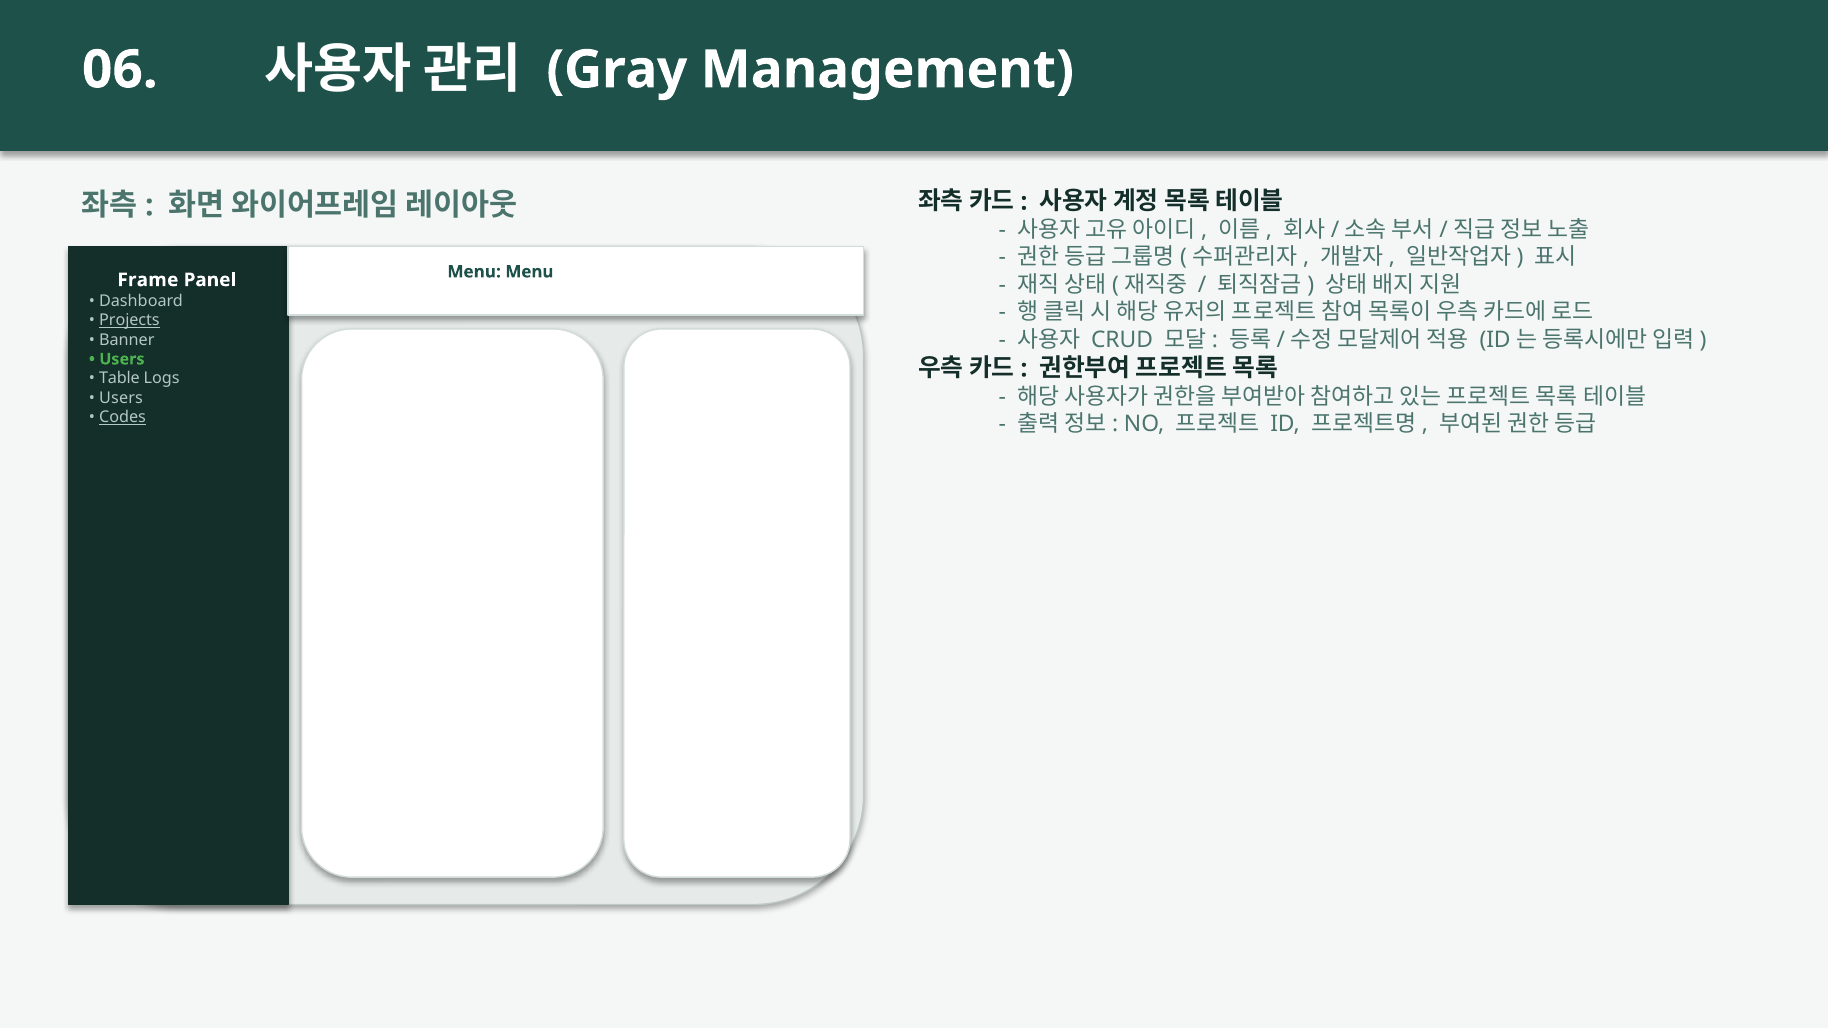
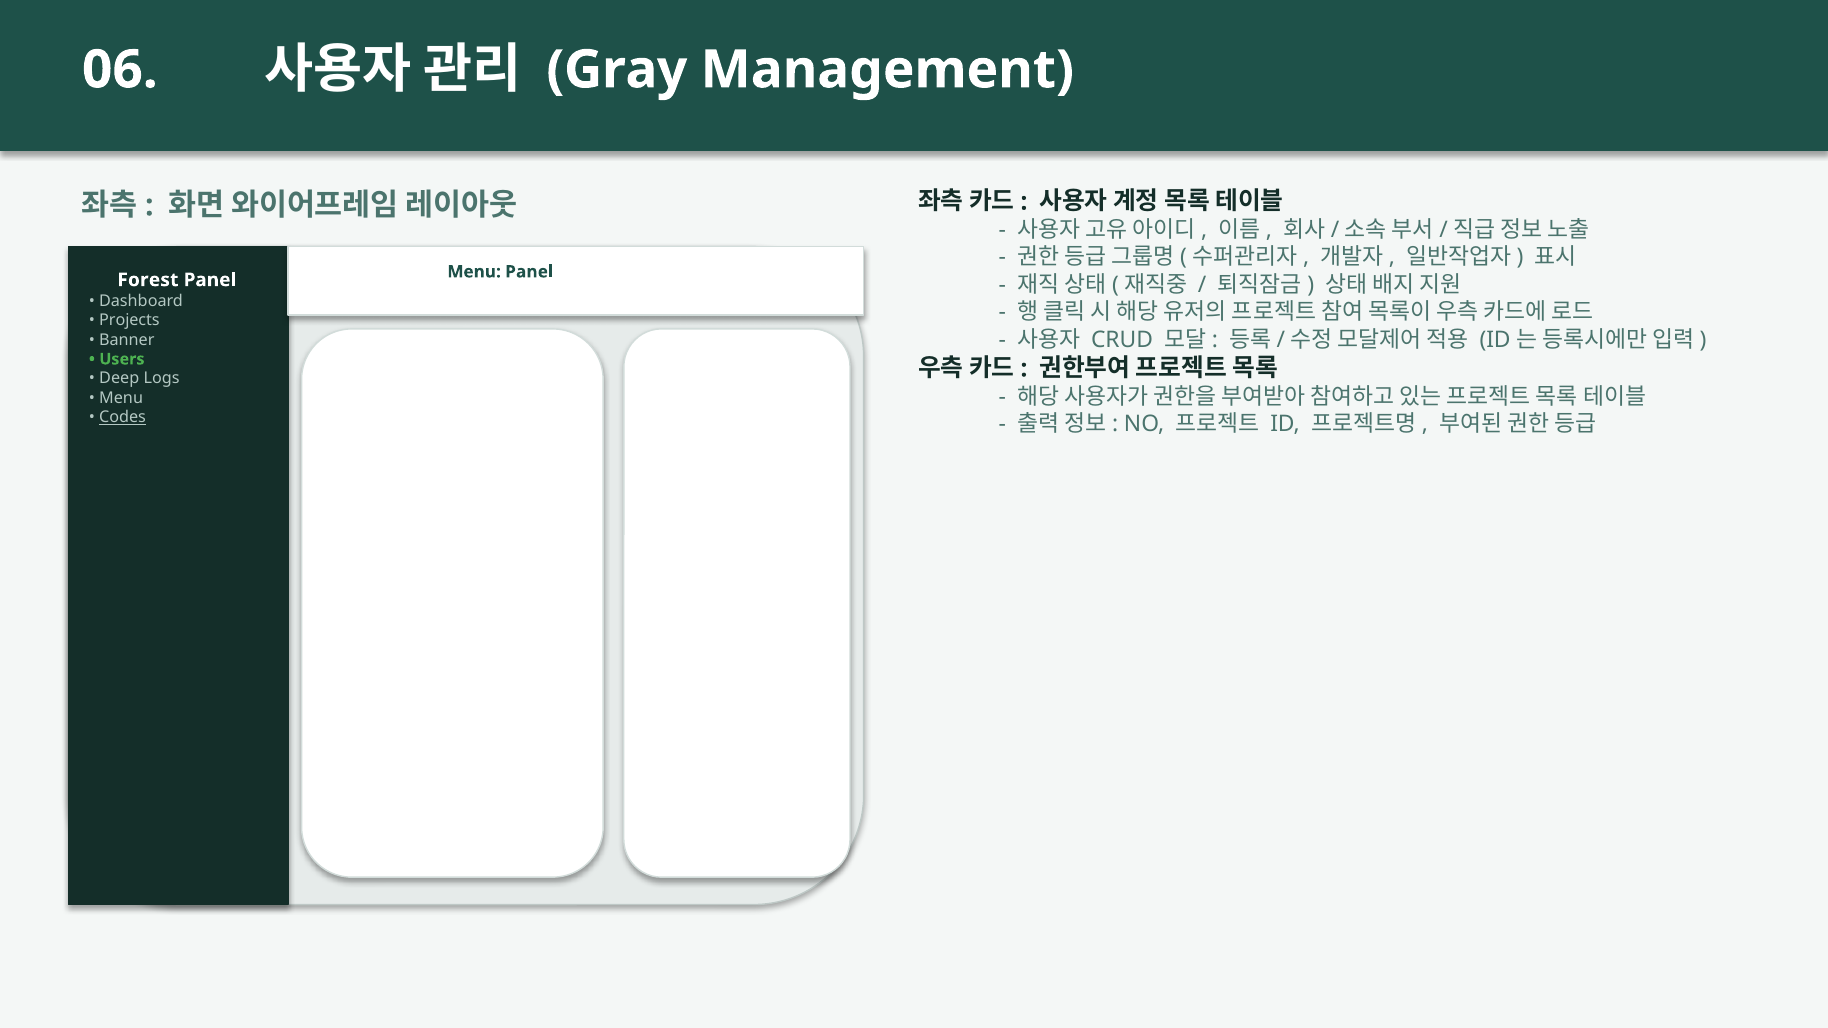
Menu Menu: Menu -> Panel (529, 272)
Frame: Frame -> Forest (148, 280)
Projects underline: present -> none (129, 320)
Table: Table -> Deep (119, 379)
Users: Users -> Menu (121, 398)
